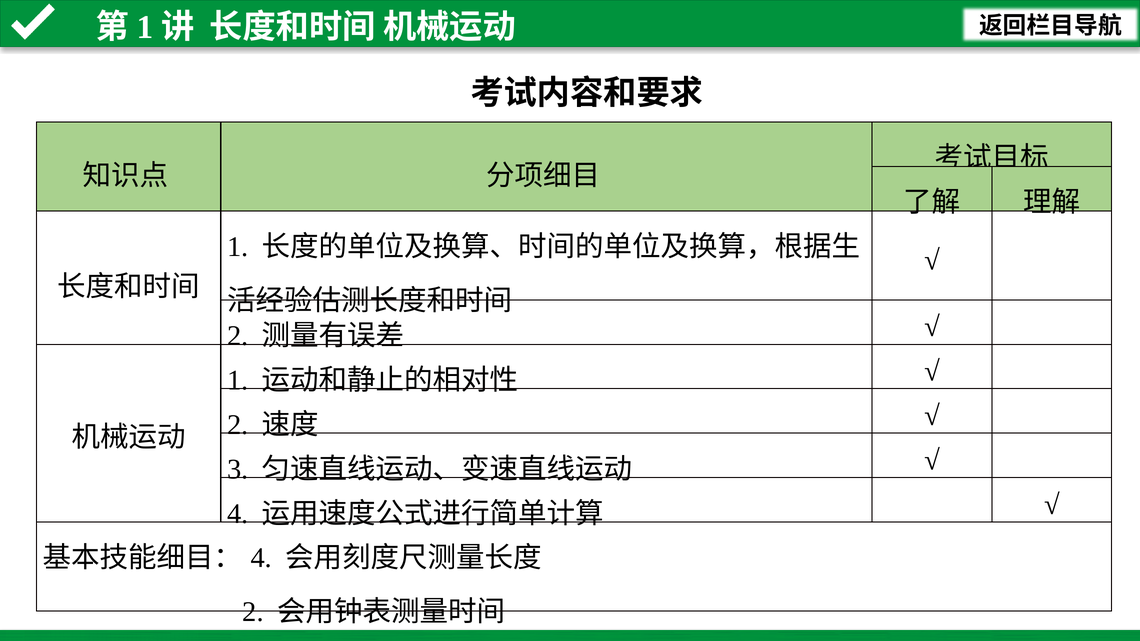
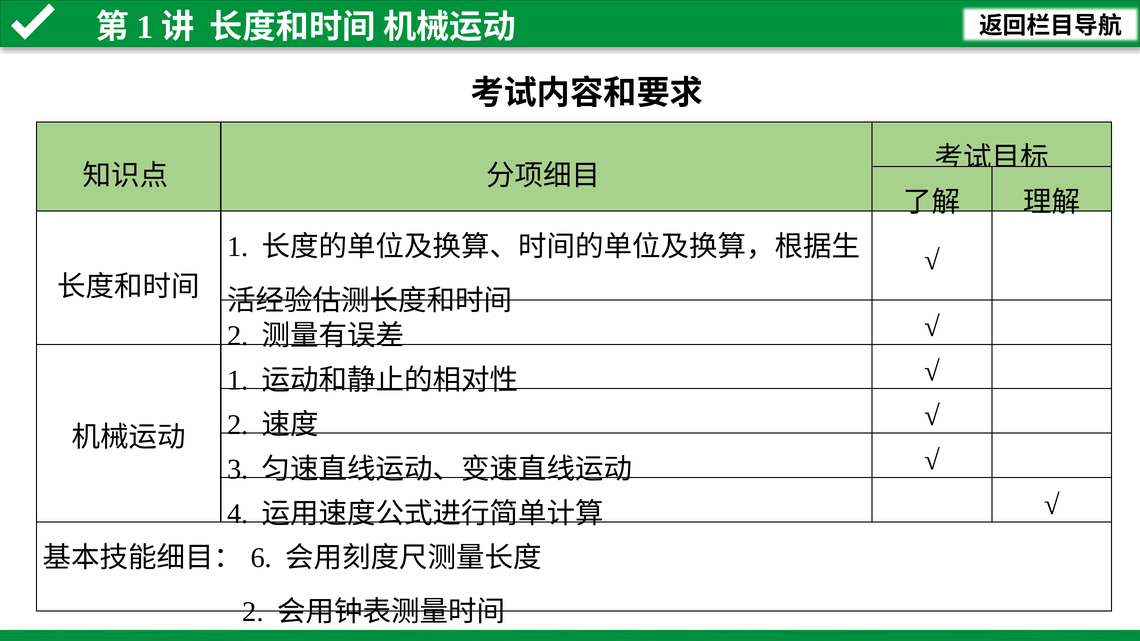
4: 4 -> 6 (261, 558)
